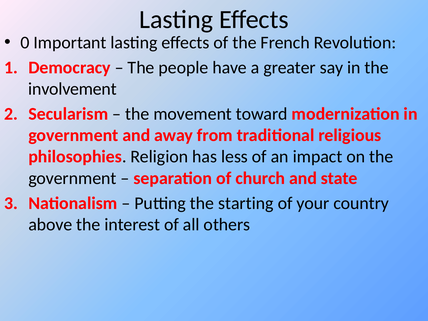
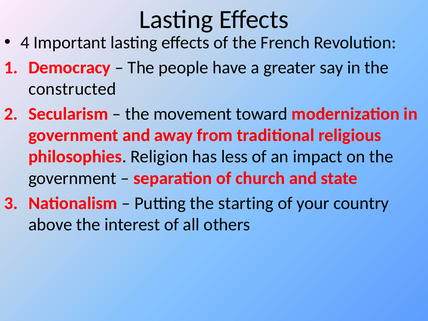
0: 0 -> 4 (25, 43)
involvement: involvement -> constructed (72, 89)
